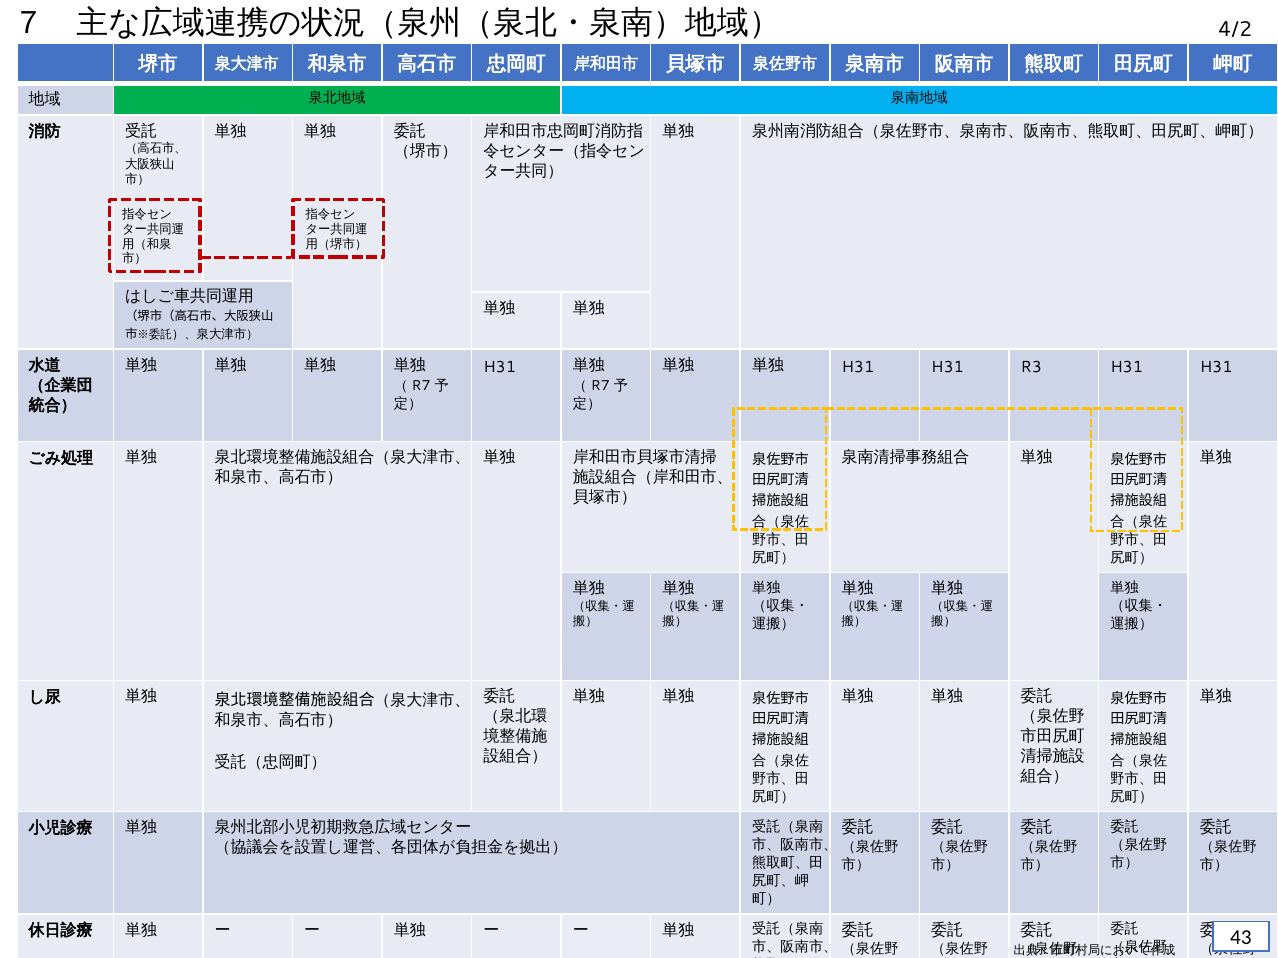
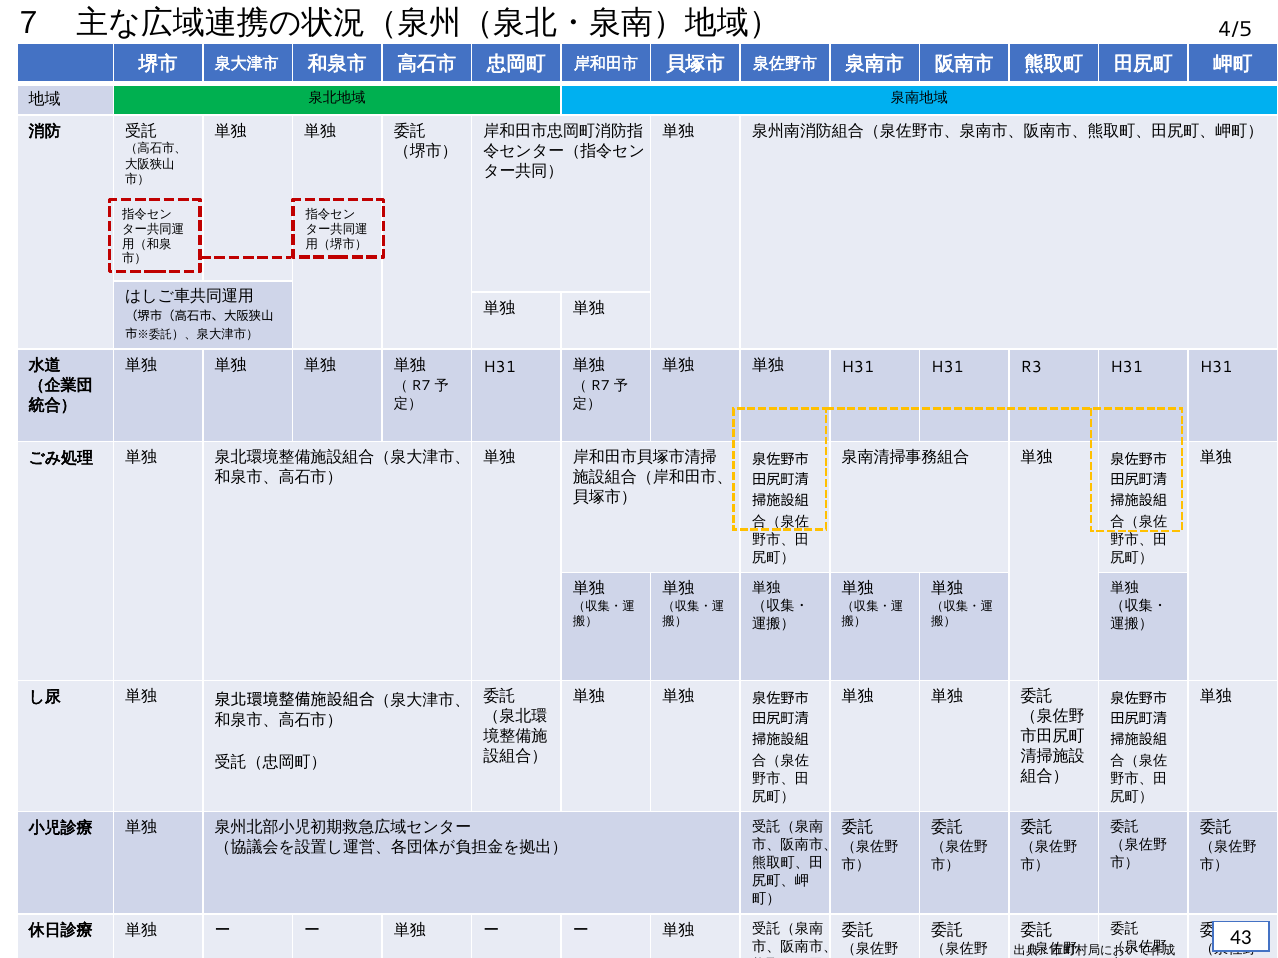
4/2: 4/2 -> 4/5 (1235, 30)
